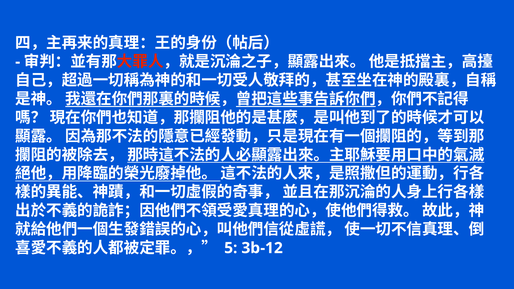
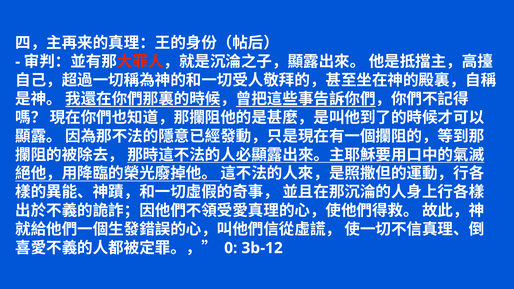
5: 5 -> 0 (231, 248)
